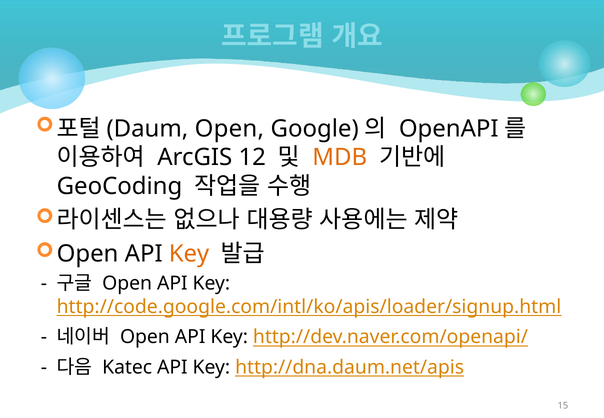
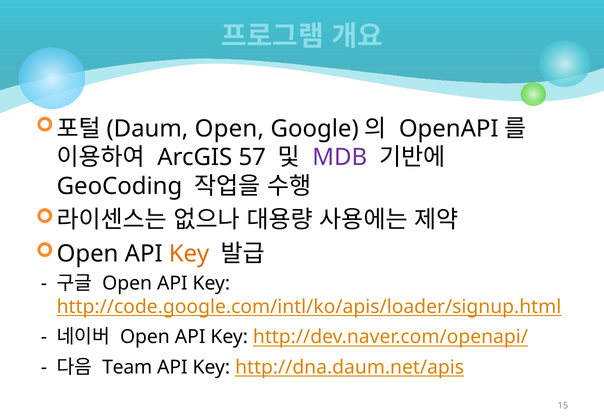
12: 12 -> 57 (252, 158)
MDB colour: orange -> purple (340, 158)
Katec: Katec -> Team (127, 367)
